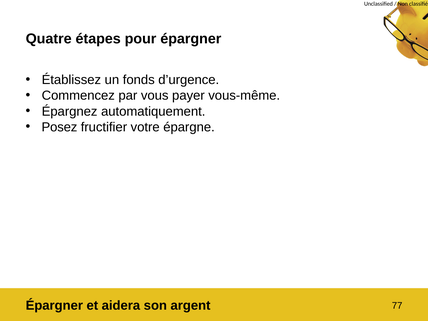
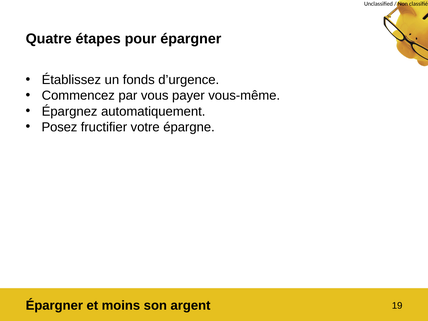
aidera: aidera -> moins (121, 305)
77: 77 -> 19 (397, 306)
